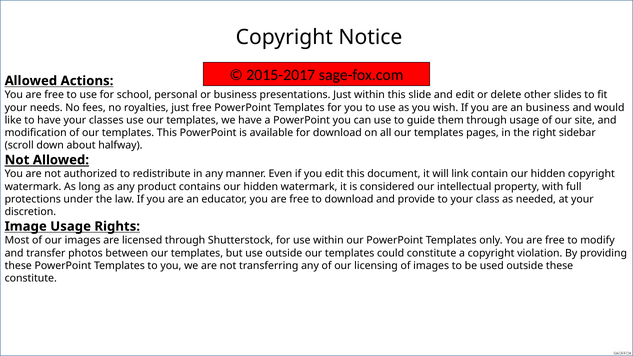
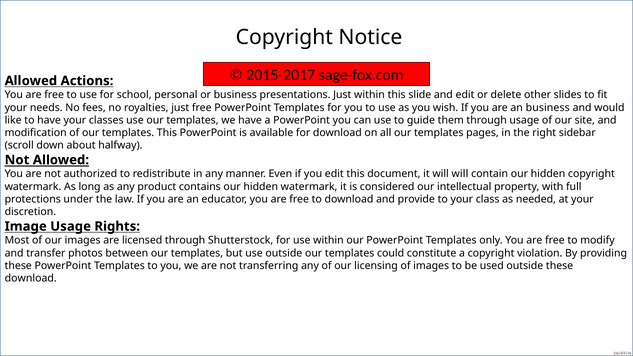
will link: link -> will (460, 174)
constitute: constitute -> download (31, 278)
